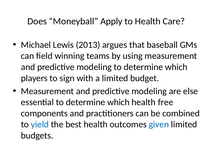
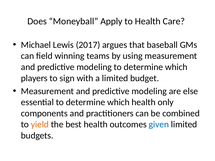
2013: 2013 -> 2017 (88, 45)
free: free -> only (166, 102)
yield colour: blue -> orange (40, 125)
